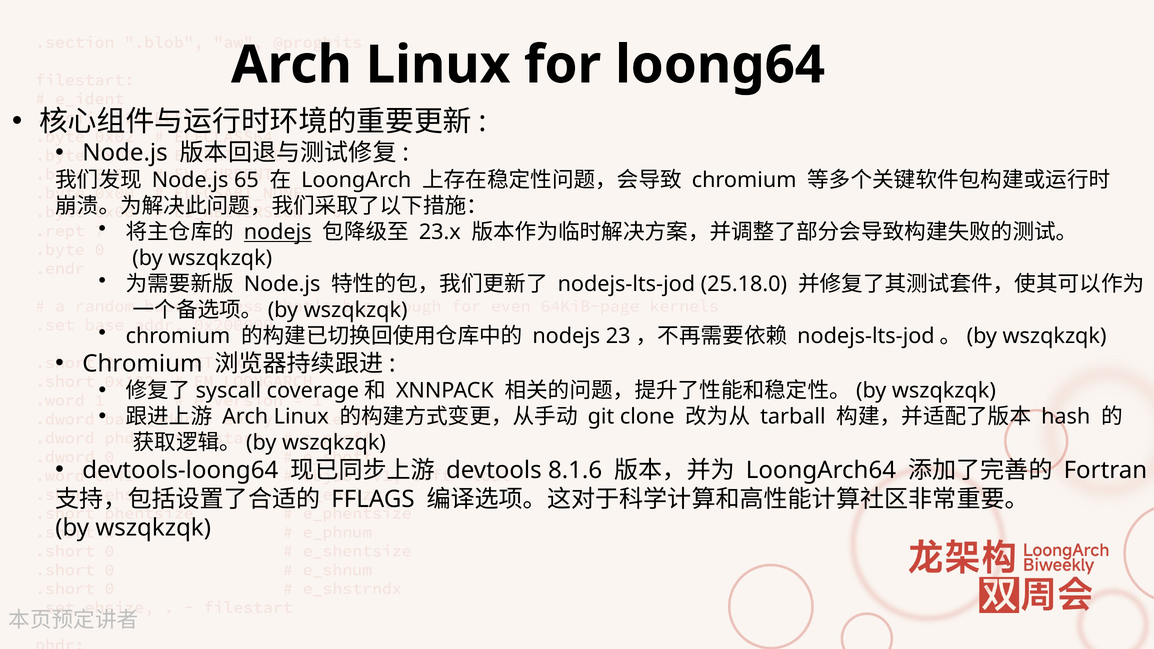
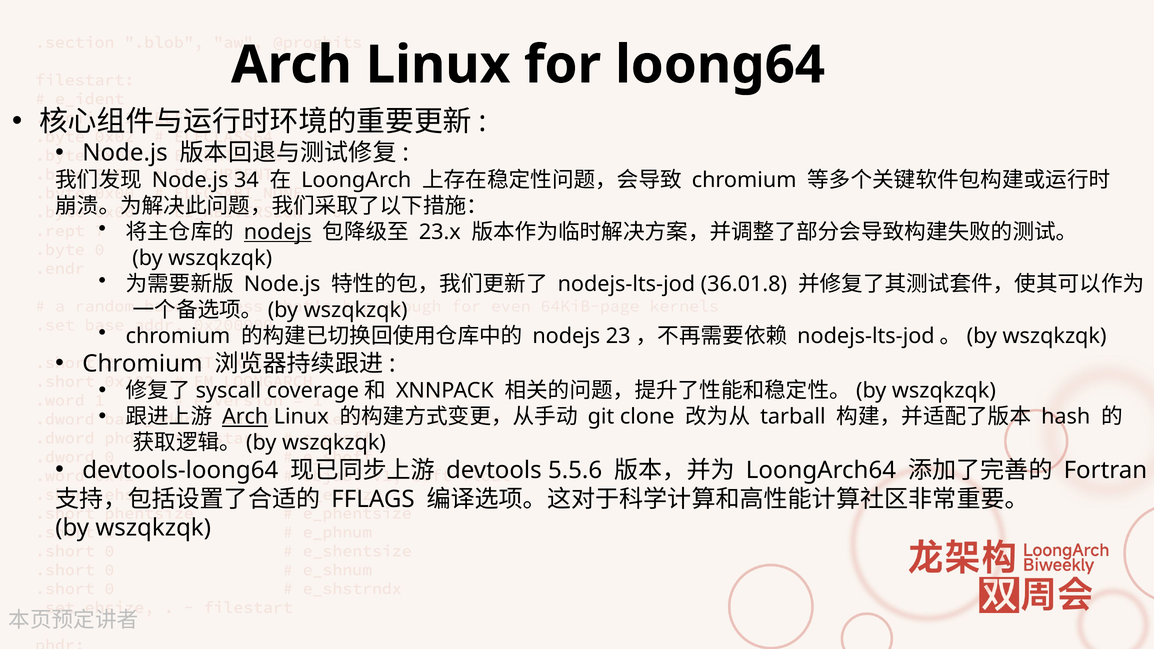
65: 65 -> 34 (246, 180)
25.18.0: 25.18.0 -> 36.01.8 (744, 284)
Arch underline: none -> present (245, 417)
8.1.6: 8.1.6 -> 5.5.6 (575, 470)
